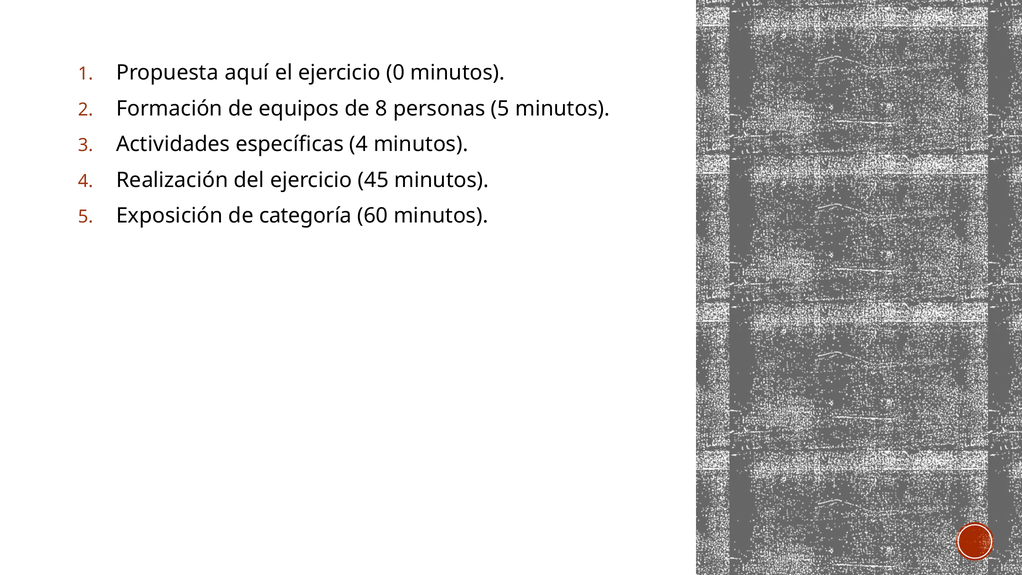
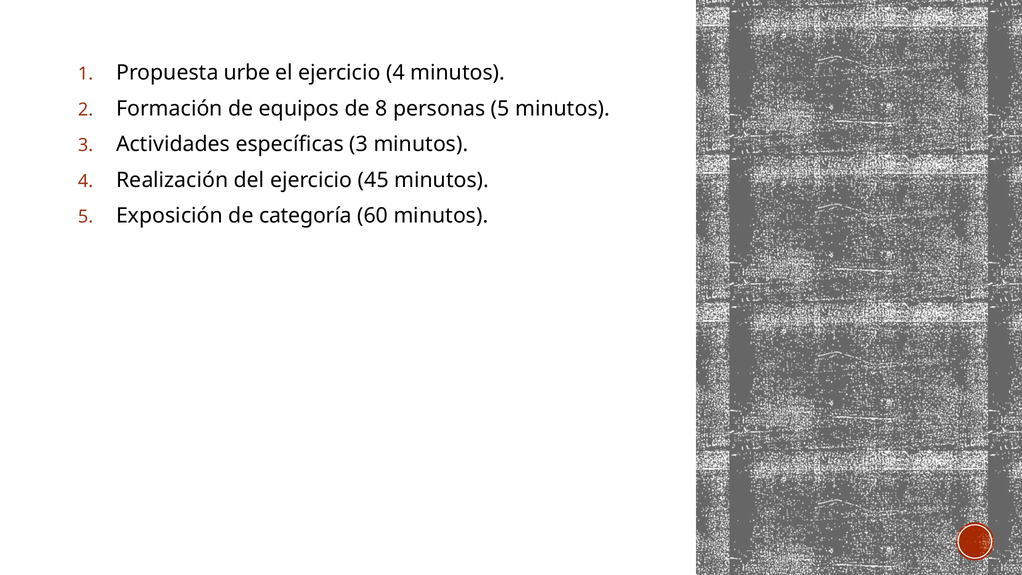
aquí: aquí -> urbe (247, 73)
ejercicio 0: 0 -> 4 (395, 73)
específicas 4: 4 -> 3 (359, 144)
